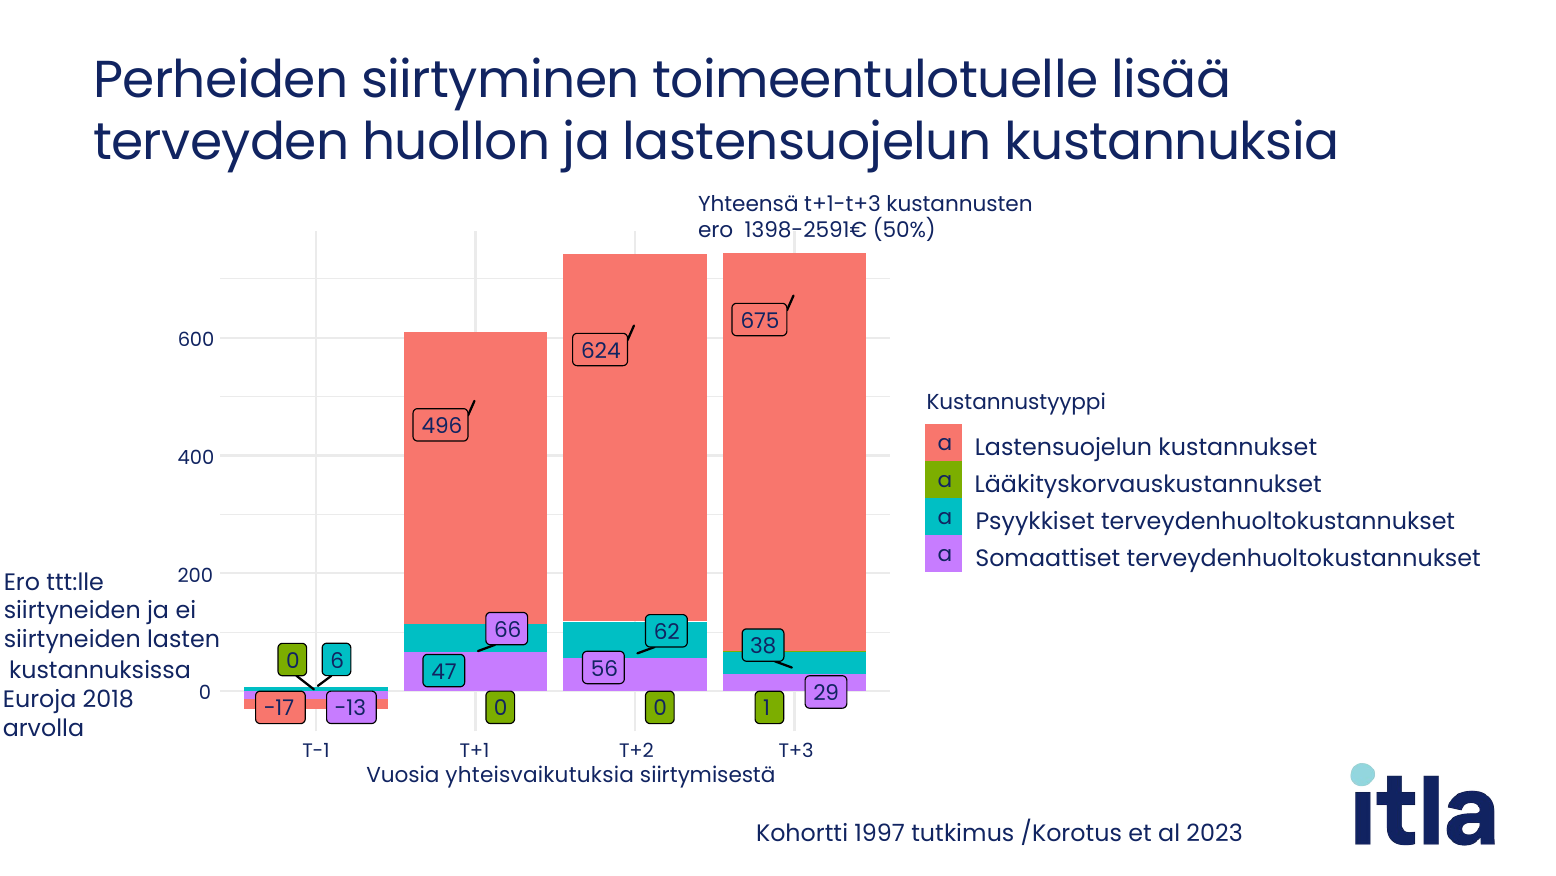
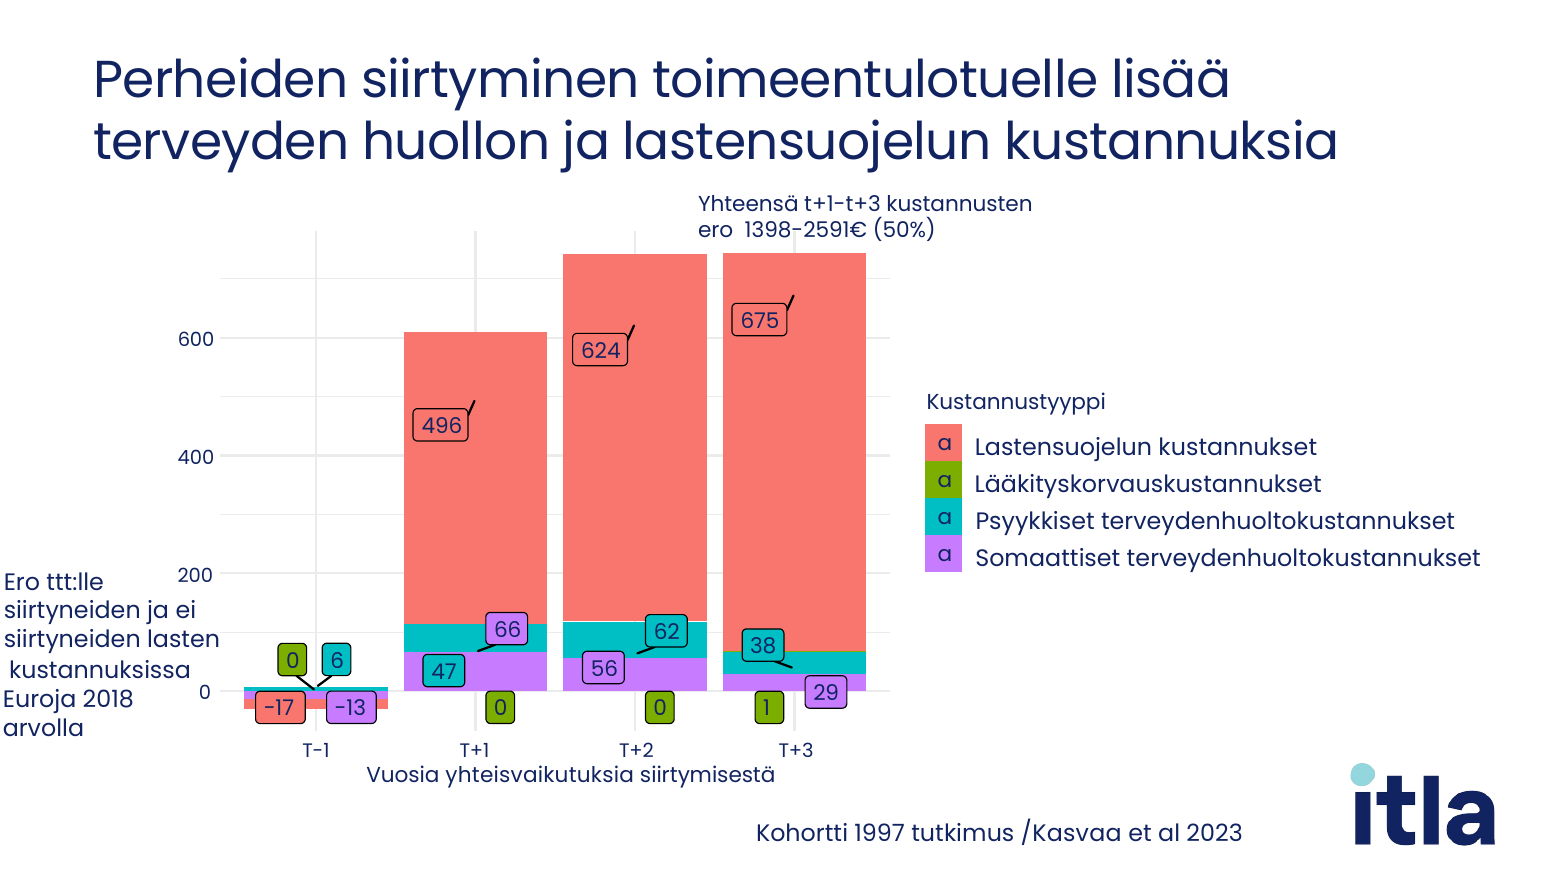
/Korotus: /Korotus -> /Kasvaa (1071, 833)
